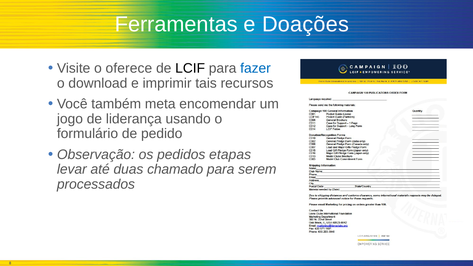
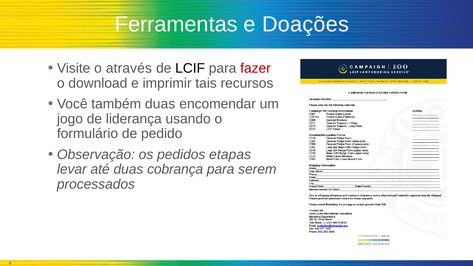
oferece: oferece -> através (129, 68)
fazer colour: blue -> red (256, 68)
também meta: meta -> duas (160, 104)
chamado: chamado -> cobrança (175, 169)
